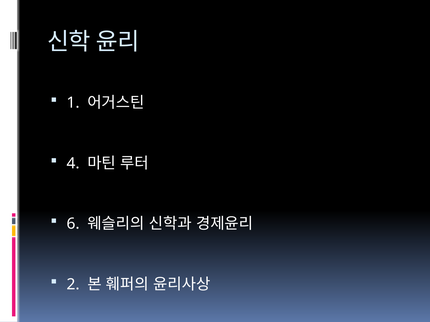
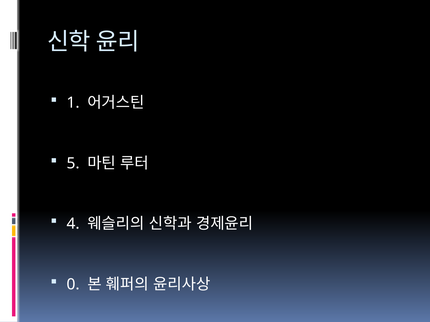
4: 4 -> 5 (73, 163)
6: 6 -> 4 (73, 224)
2: 2 -> 0 (73, 285)
